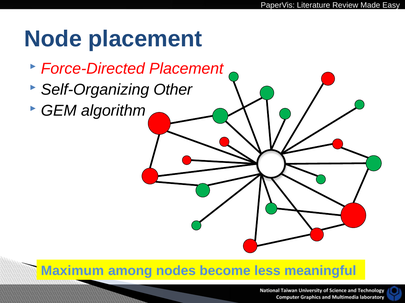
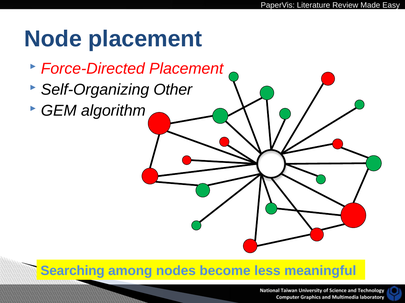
Maximum: Maximum -> Searching (73, 271)
